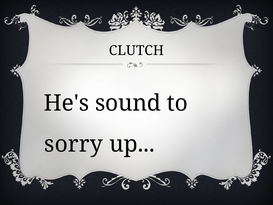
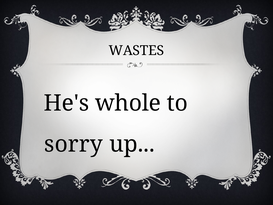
CLUTCH: CLUTCH -> WASTES (136, 51)
sound: sound -> whole (128, 103)
